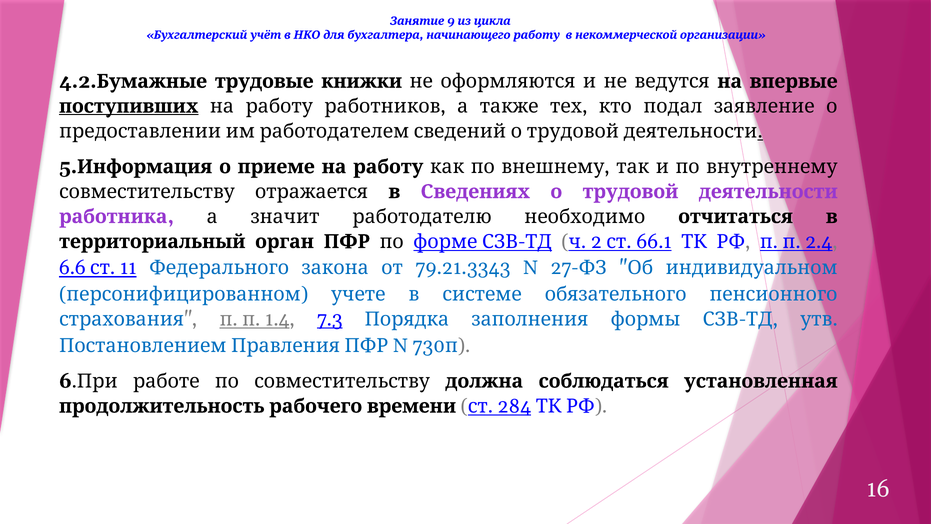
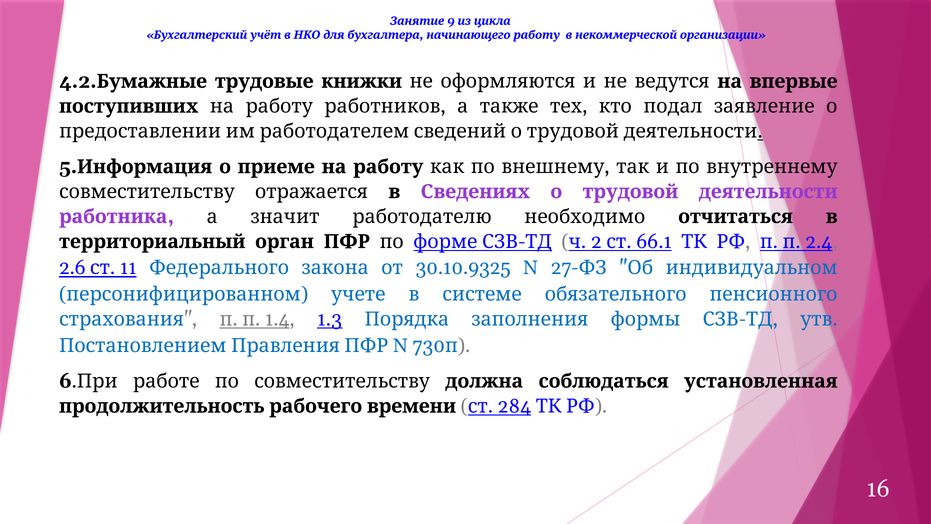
поступивших underline: present -> none (129, 106)
6.6: 6.6 -> 2.6 (72, 268)
79.21.3343: 79.21.3343 -> 30.10.9325 (463, 268)
7.3: 7.3 -> 1.3 (330, 319)
